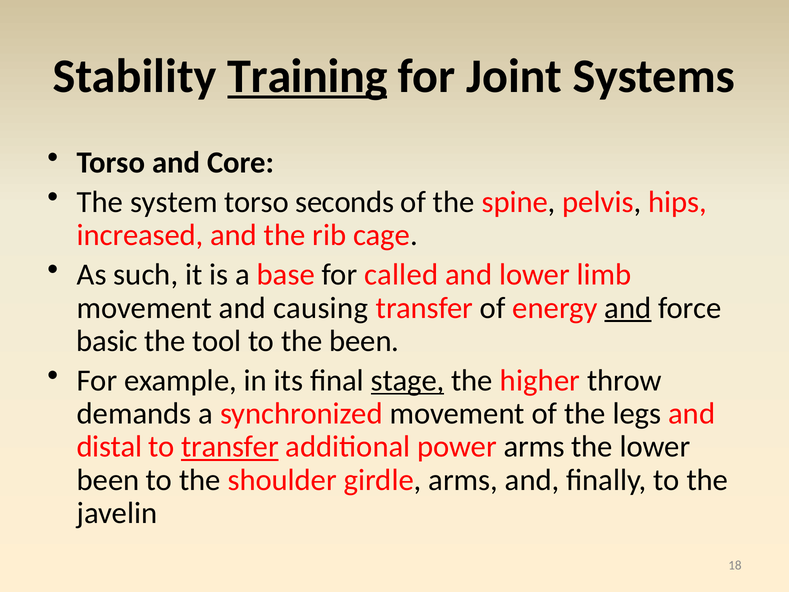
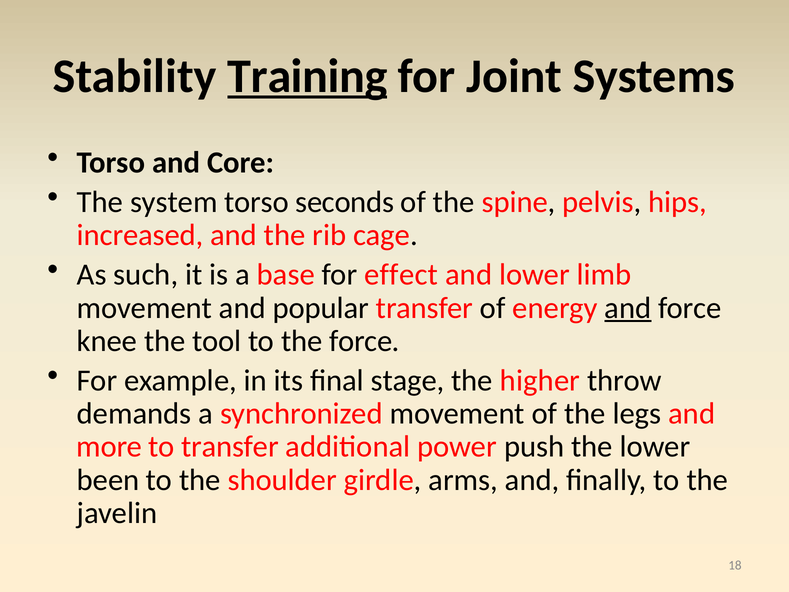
called: called -> effect (401, 275)
causing: causing -> popular (321, 308)
basic: basic -> knee (107, 341)
the been: been -> force (364, 341)
stage underline: present -> none (408, 380)
distal: distal -> more (109, 447)
transfer underline: present -> none (230, 447)
power arms: arms -> push (534, 447)
